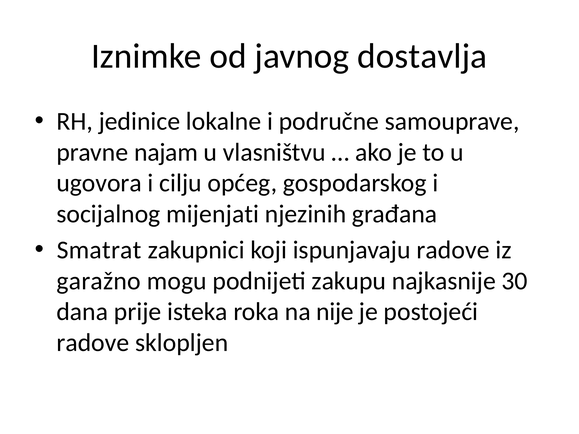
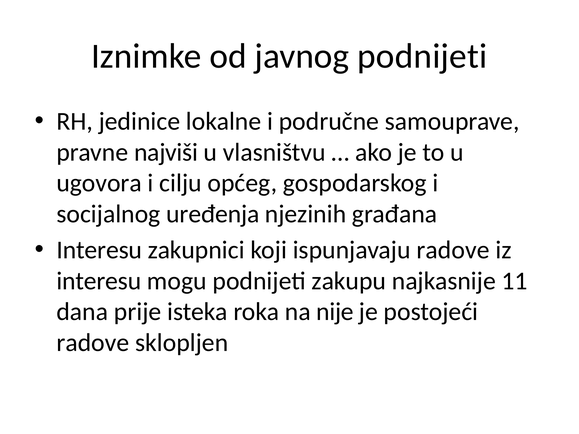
javnog dostavlja: dostavlja -> podnijeti (422, 56)
najam: najam -> najviši (166, 152)
mijenjati: mijenjati -> uređenja (213, 214)
Smatrat: Smatrat -> Interesu (99, 250)
garažno: garažno -> interesu (99, 281)
30: 30 -> 11 (515, 281)
